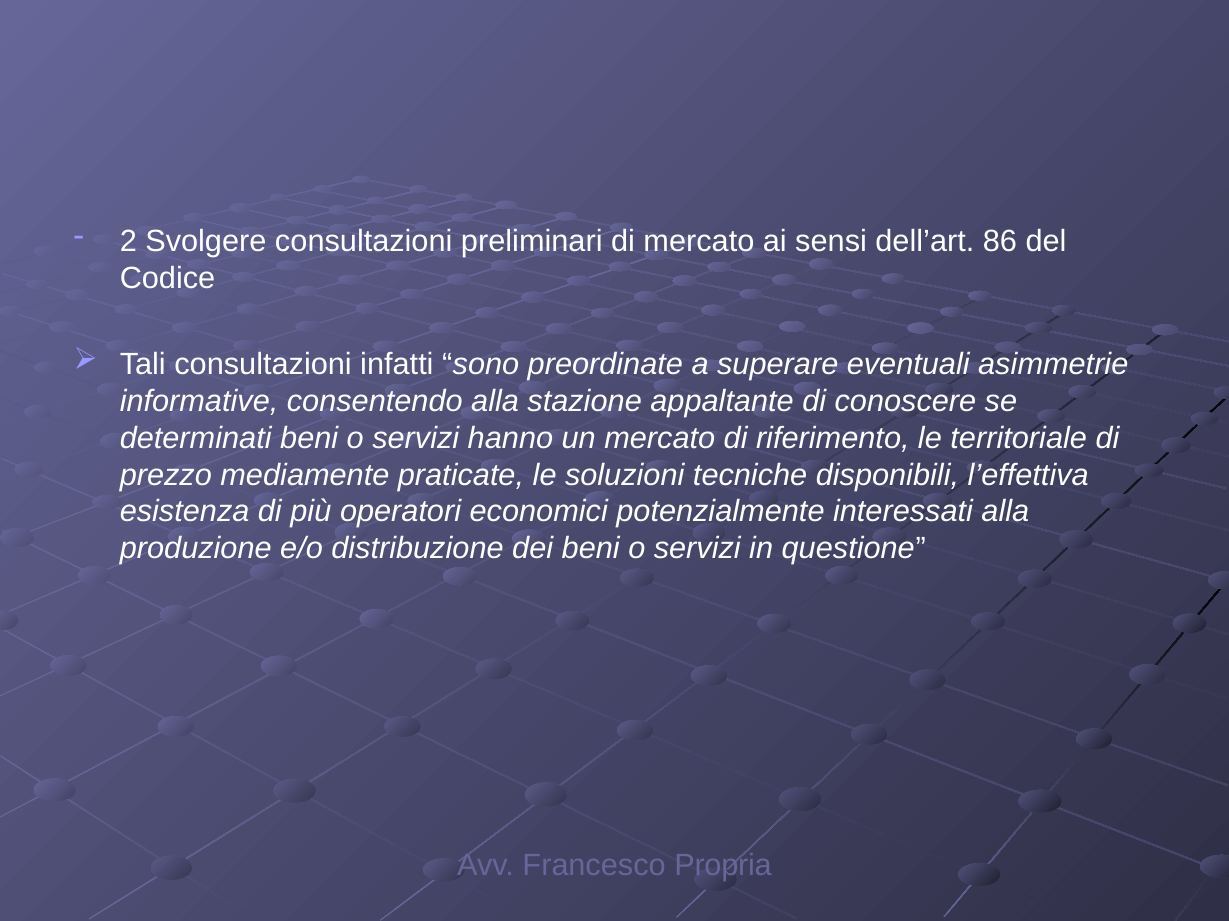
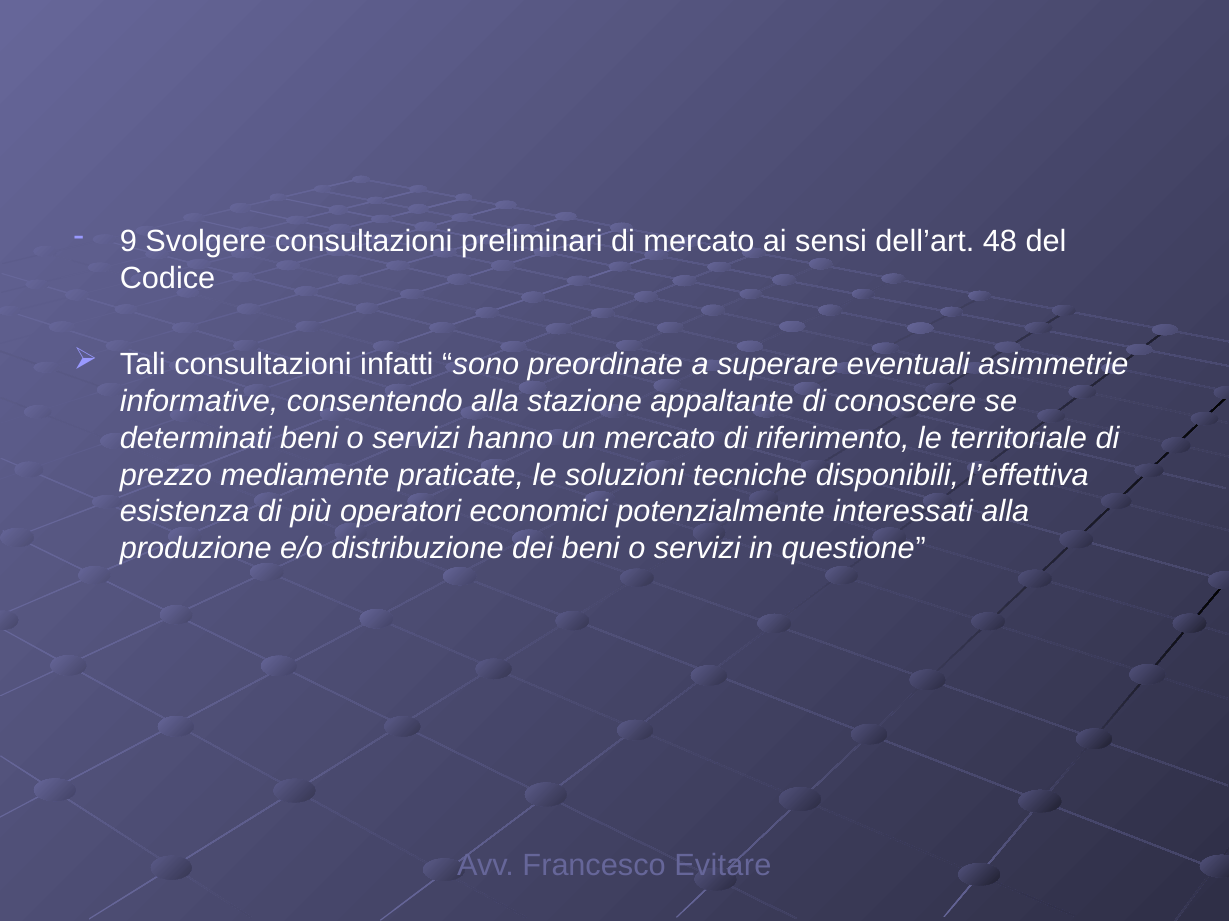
2: 2 -> 9 (128, 242)
86: 86 -> 48 (1000, 242)
Propria: Propria -> Evitare (723, 866)
